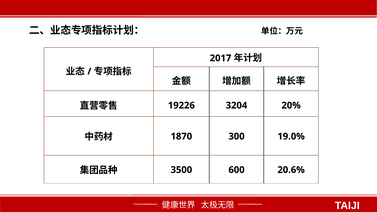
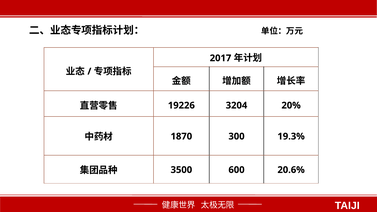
19.0%: 19.0% -> 19.3% (291, 136)
